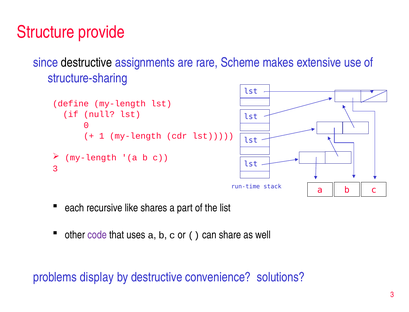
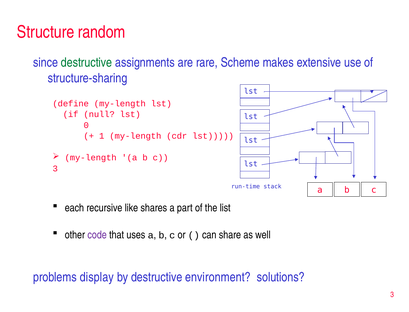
provide: provide -> random (102, 32)
destructive colour: black -> green (87, 63)
convenience: convenience -> environment (218, 277)
